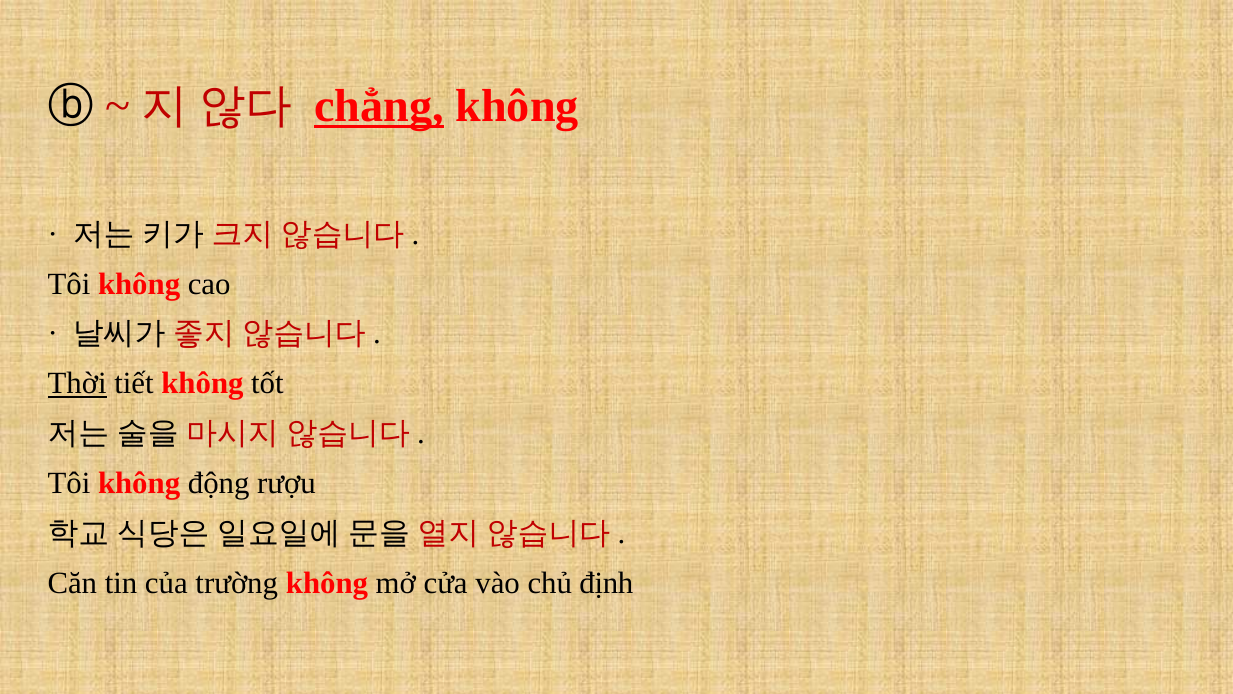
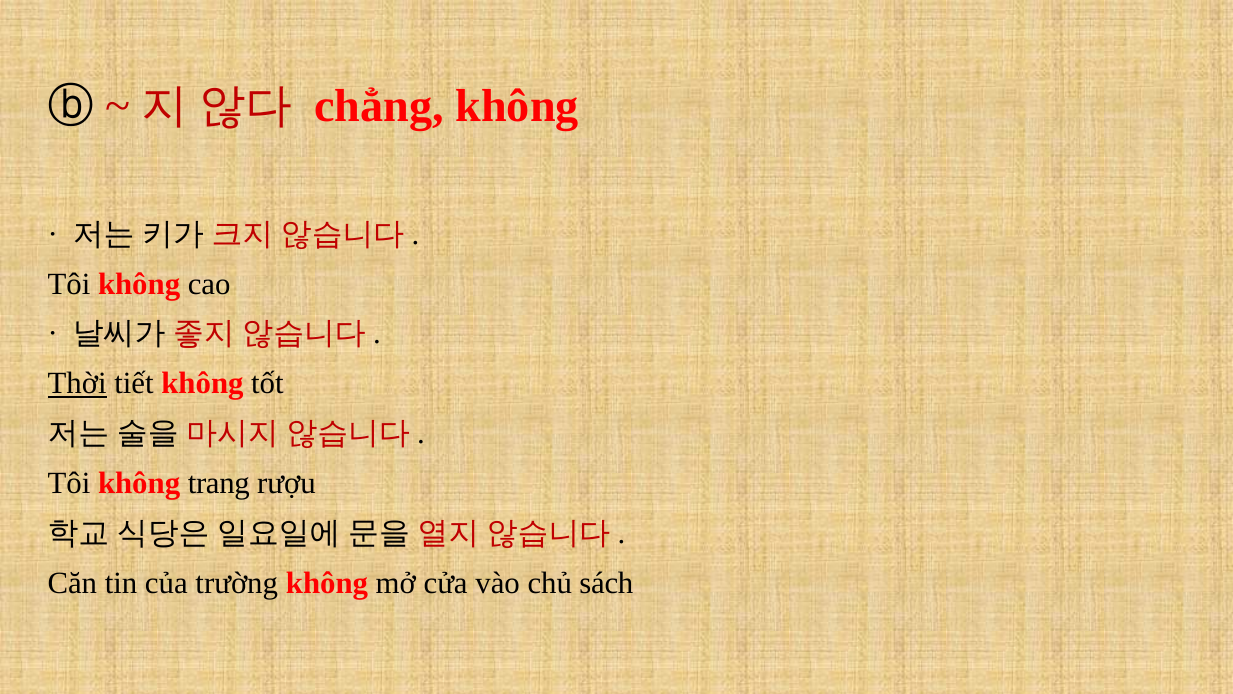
chẳng underline: present -> none (379, 106)
động: động -> trang (219, 483)
định: định -> sách (606, 583)
